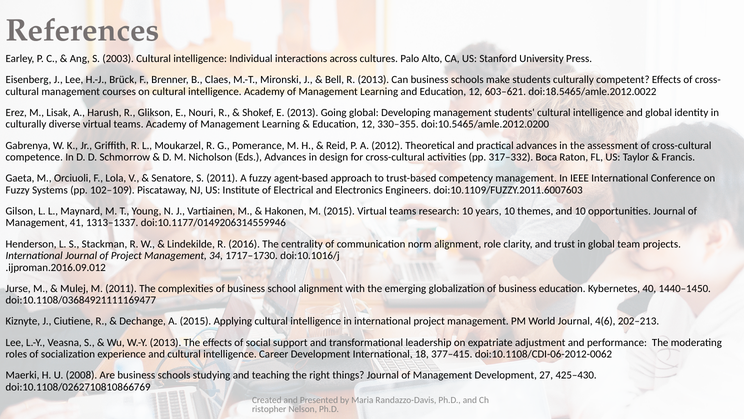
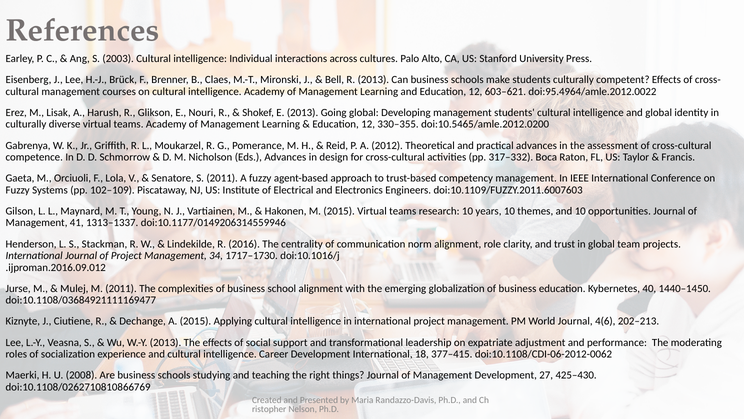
doi:18.5465/amle.2012.0022: doi:18.5465/amle.2012.0022 -> doi:95.4964/amle.2012.0022 (592, 91)
